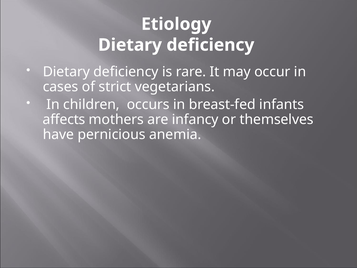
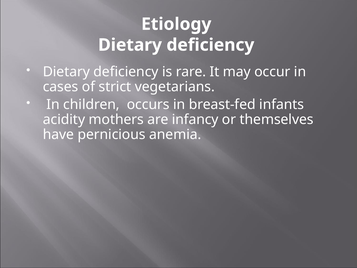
affects: affects -> acidity (64, 119)
